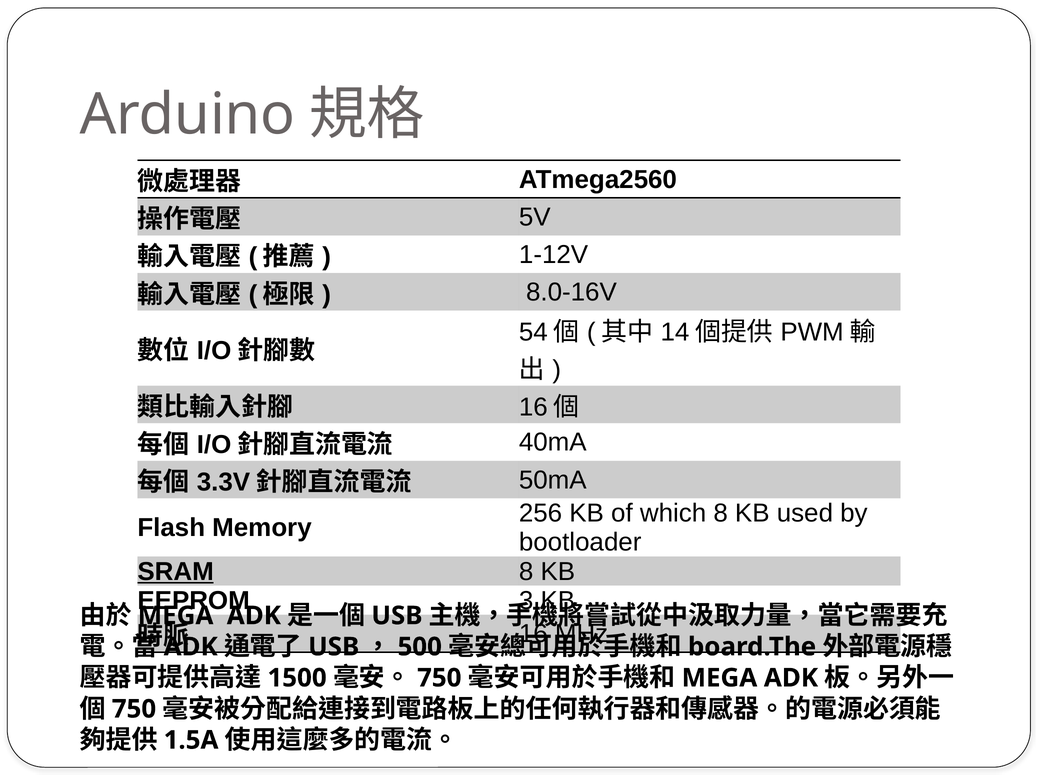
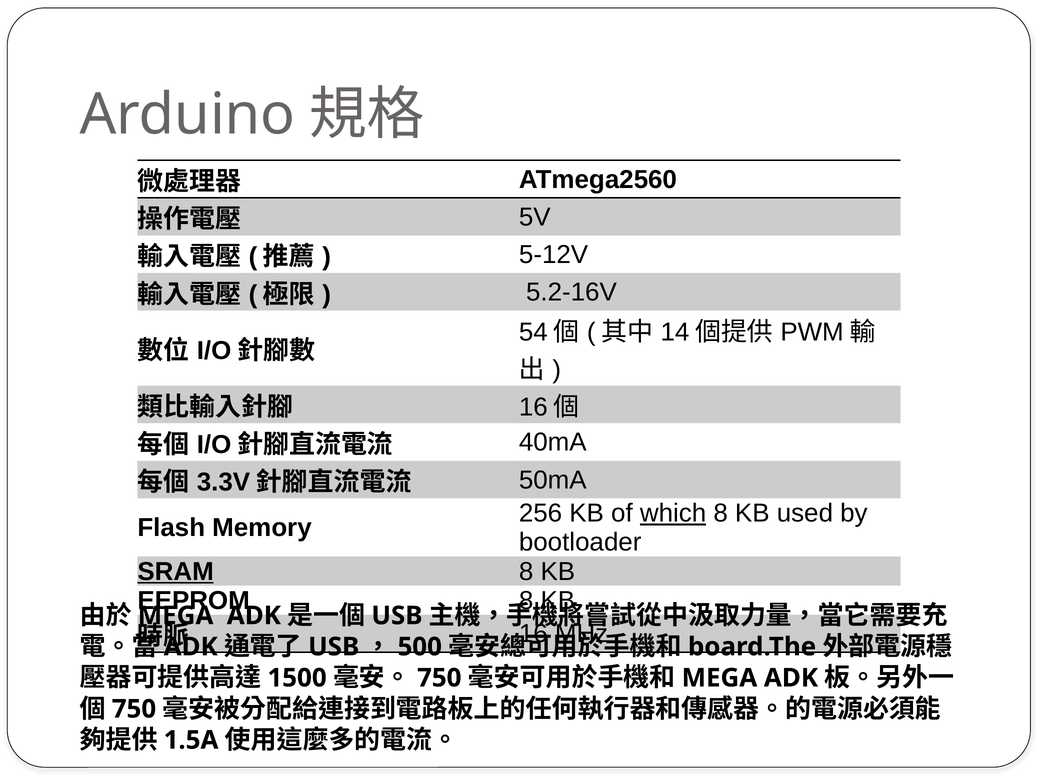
1-12V: 1-12V -> 5-12V (554, 255)
8.0-16V: 8.0-16V -> 5.2-16V (571, 292)
which underline: none -> present (673, 514)
EEPROM 3: 3 -> 8 (526, 601)
